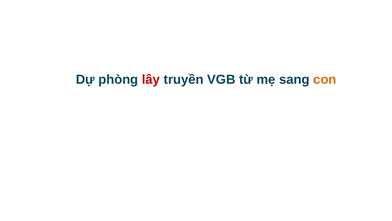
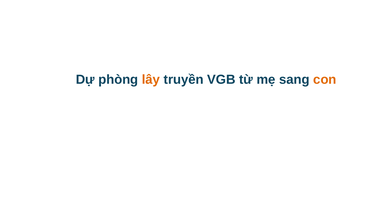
lây colour: red -> orange (151, 79)
